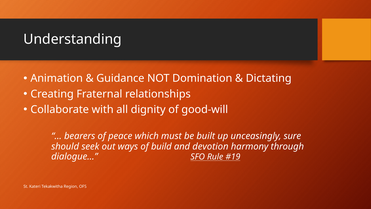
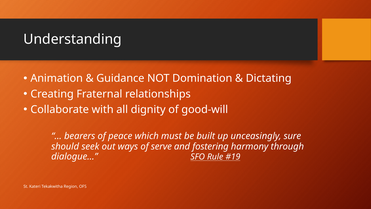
build: build -> serve (161, 146)
devotion: devotion -> fostering (211, 146)
